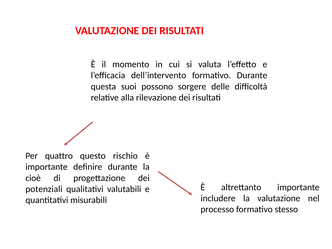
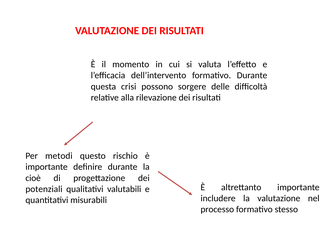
suoi: suoi -> crisi (129, 86)
quattro: quattro -> metodi (59, 156)
